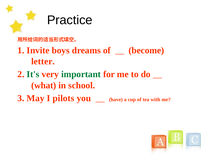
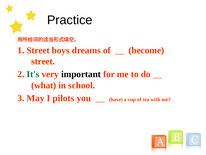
1 Invite: Invite -> Street (38, 50)
letter: letter -> street (43, 61)
important colour: green -> black (81, 74)
